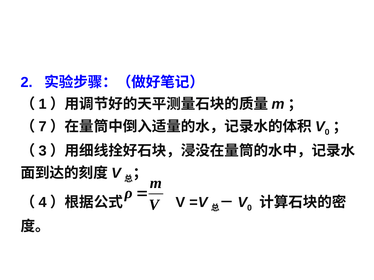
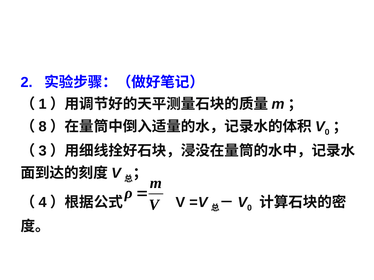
7: 7 -> 8 (43, 127)
